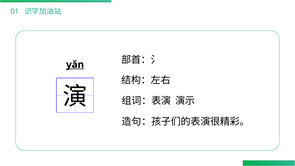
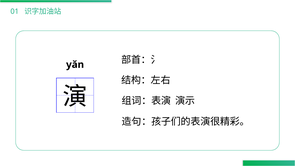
yǎn underline: present -> none (75, 65)
